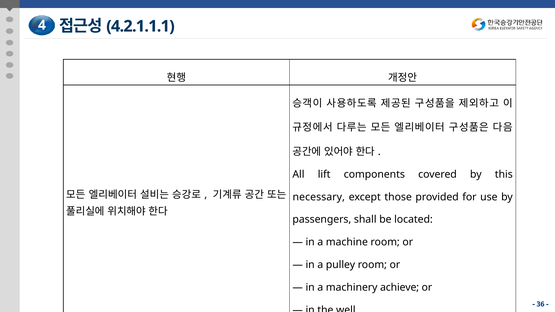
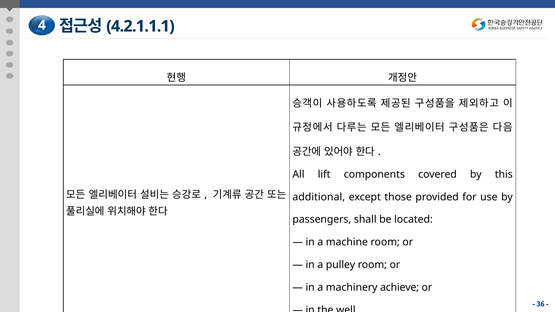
necessary: necessary -> additional (319, 197)
